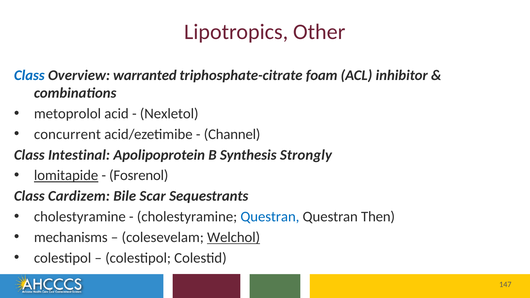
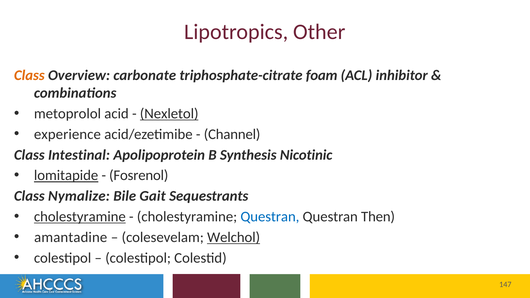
Class colour: blue -> orange (29, 75)
warranted: warranted -> carbonate (145, 75)
Nexletol underline: none -> present (169, 114)
concurrent: concurrent -> experience (67, 134)
Strongly: Strongly -> Nicotinic (306, 155)
Cardizem: Cardizem -> Nymalize (79, 196)
Scar: Scar -> Gait (153, 196)
cholestyramine underline: none -> present (80, 217)
mechanisms: mechanisms -> amantadine (71, 237)
